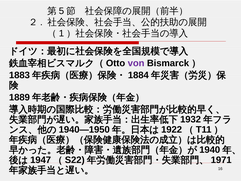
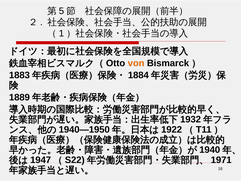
von colour: purple -> orange (136, 63)
